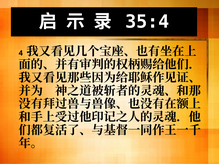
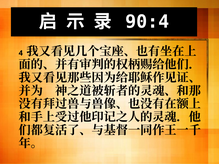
35:4: 35:4 -> 90:4 (147, 22)
